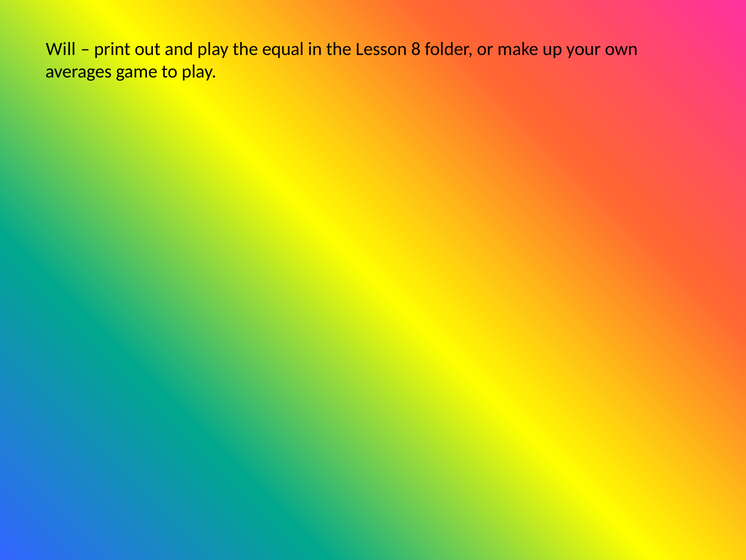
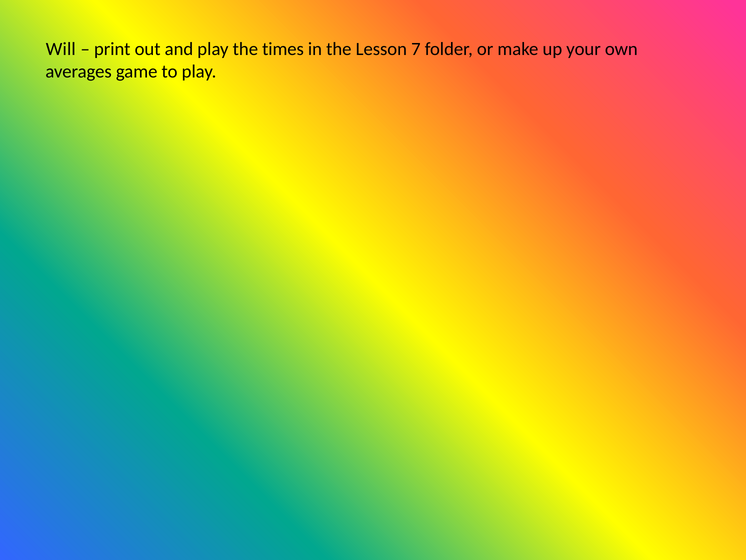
equal: equal -> times (283, 49)
8: 8 -> 7 (416, 49)
